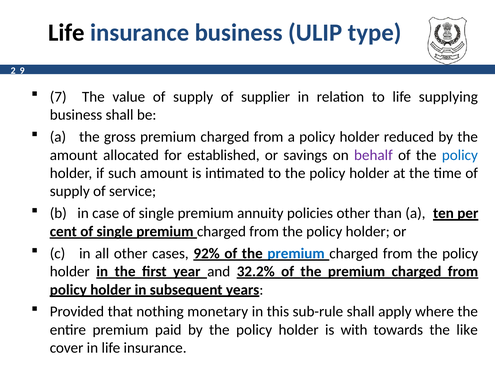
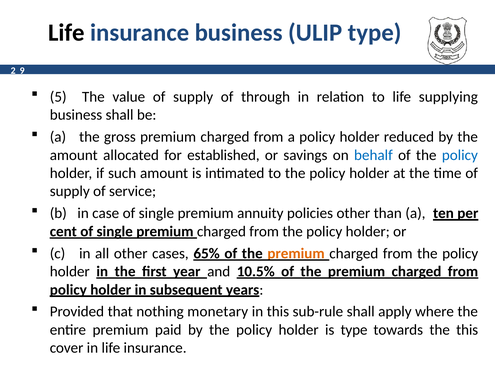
7: 7 -> 5 (58, 97)
supplier: supplier -> through (266, 97)
behalf colour: purple -> blue (373, 155)
92%: 92% -> 65% (207, 254)
premium colour: blue -> orange (296, 254)
32.2%: 32.2% -> 10.5% (256, 272)
is with: with -> type (354, 330)
the like: like -> this (467, 330)
